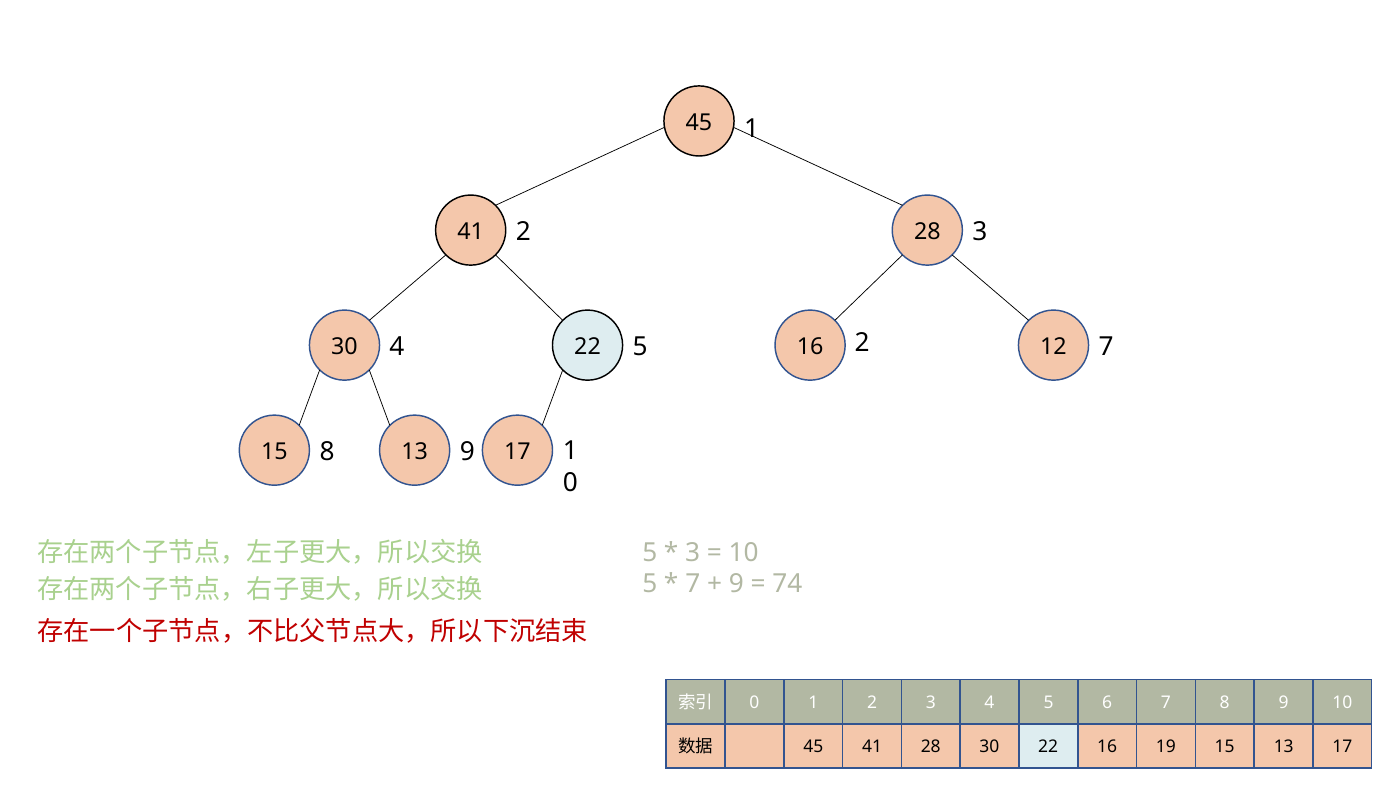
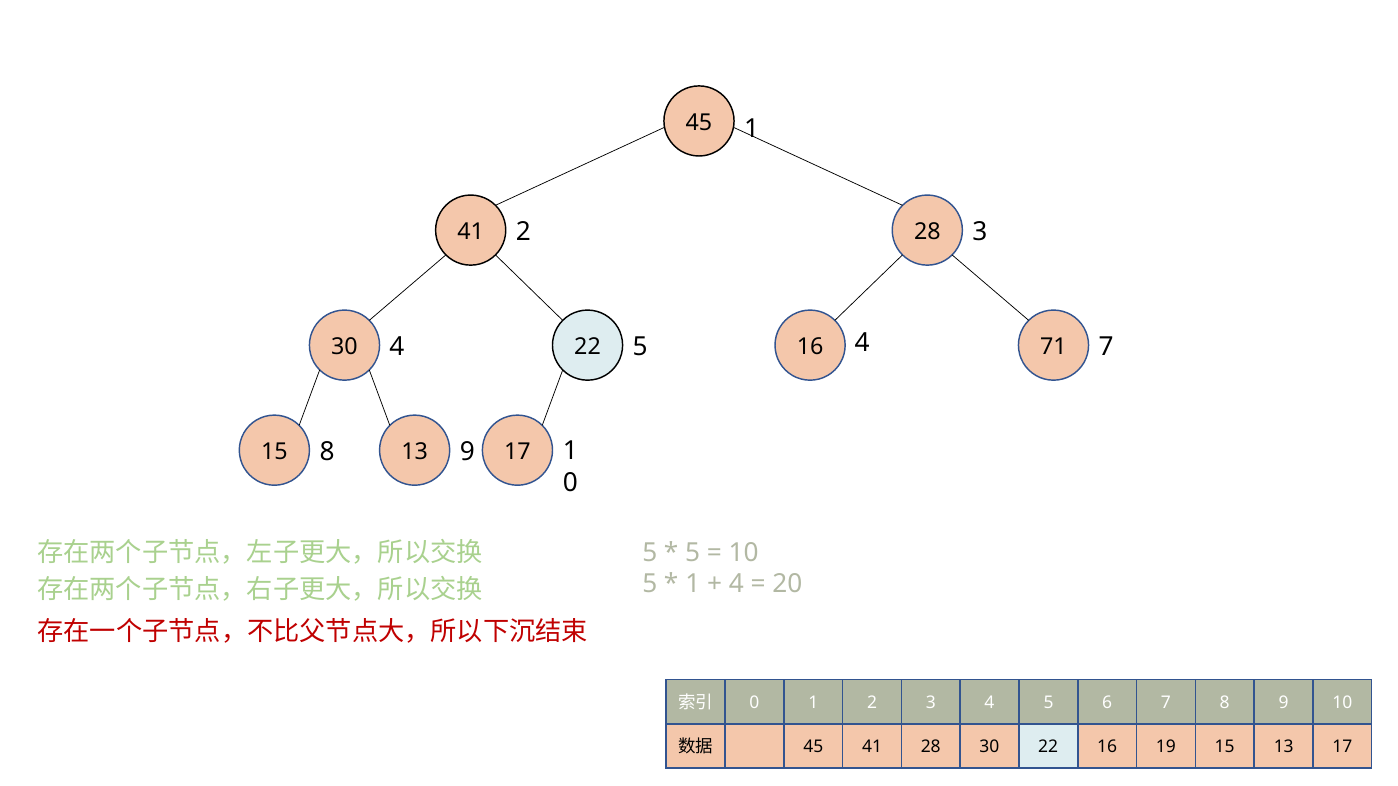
5 2: 2 -> 4 (862, 343)
12: 12 -> 71 (1053, 347)
3: 3 -> 5 (693, 553)
7: 7 -> 1 (693, 584)
9: 9 -> 4 (736, 584)
74: 74 -> 20 (787, 584)
